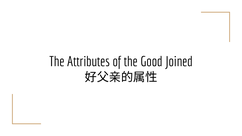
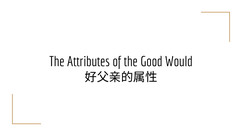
Joined: Joined -> Would (179, 62)
